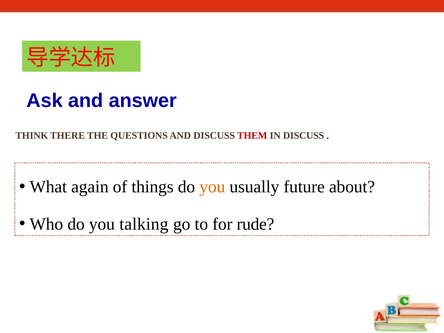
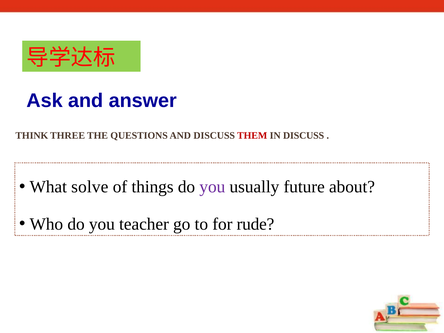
THERE: THERE -> THREE (68, 136)
again: again -> solve (90, 187)
you colour: orange -> purple (212, 187)
talking: talking -> teacher (144, 224)
